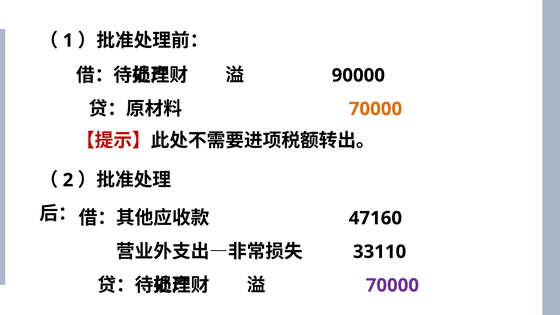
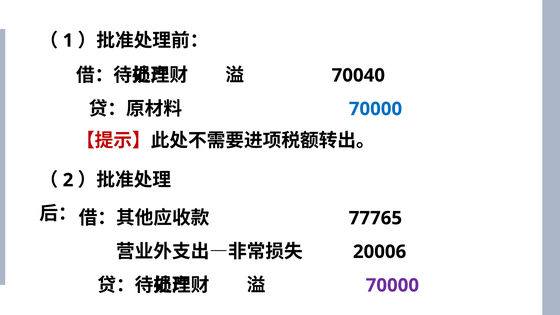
90000: 90000 -> 70040 (358, 75)
70000 colour: orange -> blue (375, 109)
47160: 47160 -> 77765 (375, 218)
33110: 33110 -> 20006 (380, 252)
